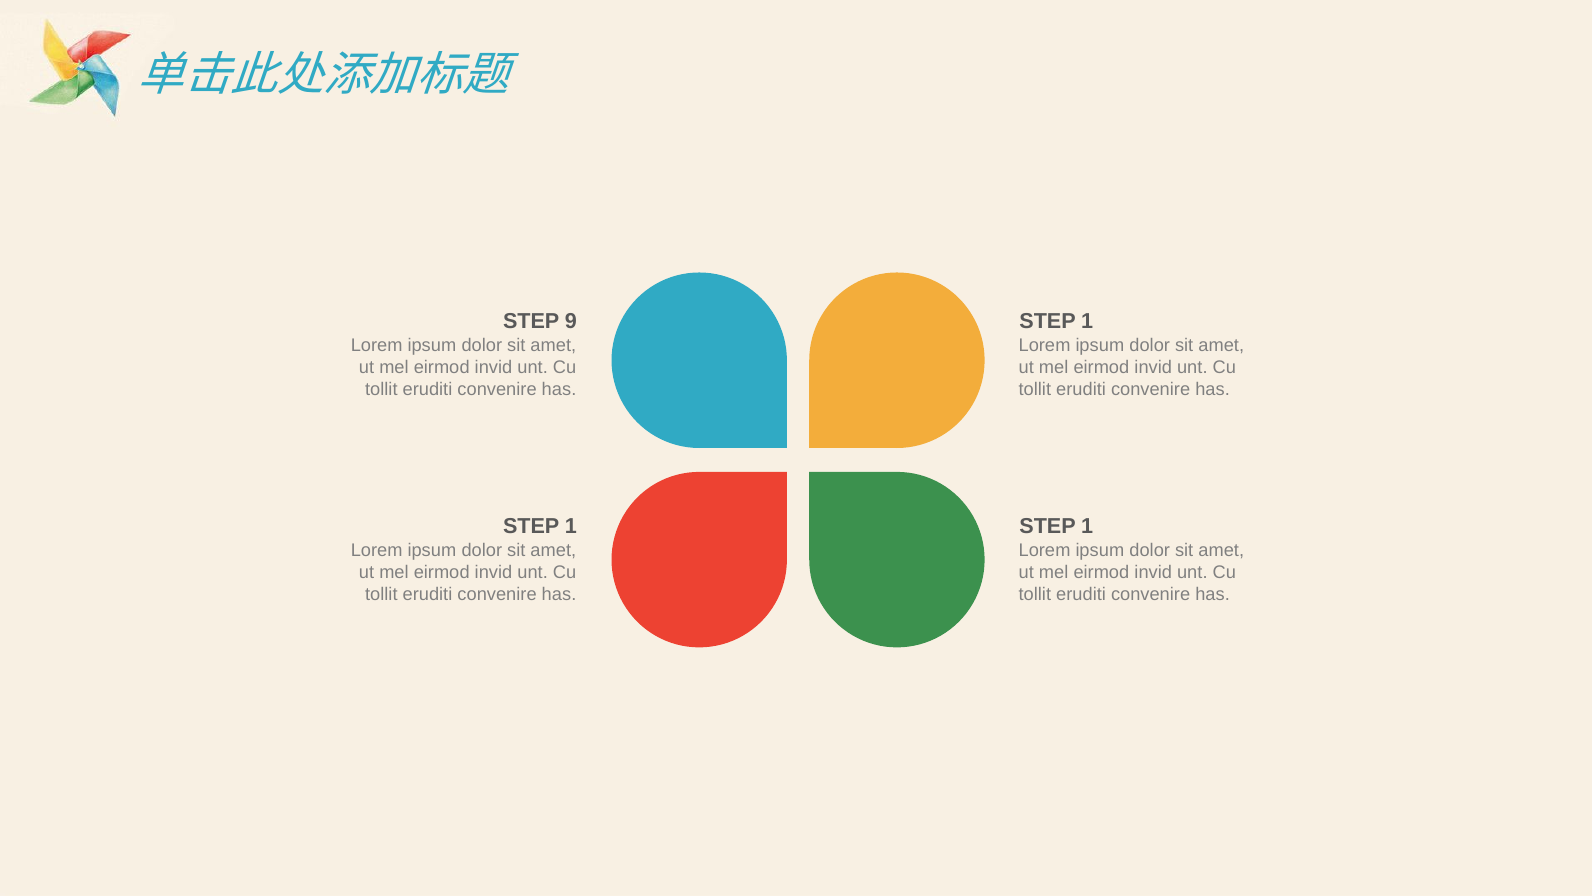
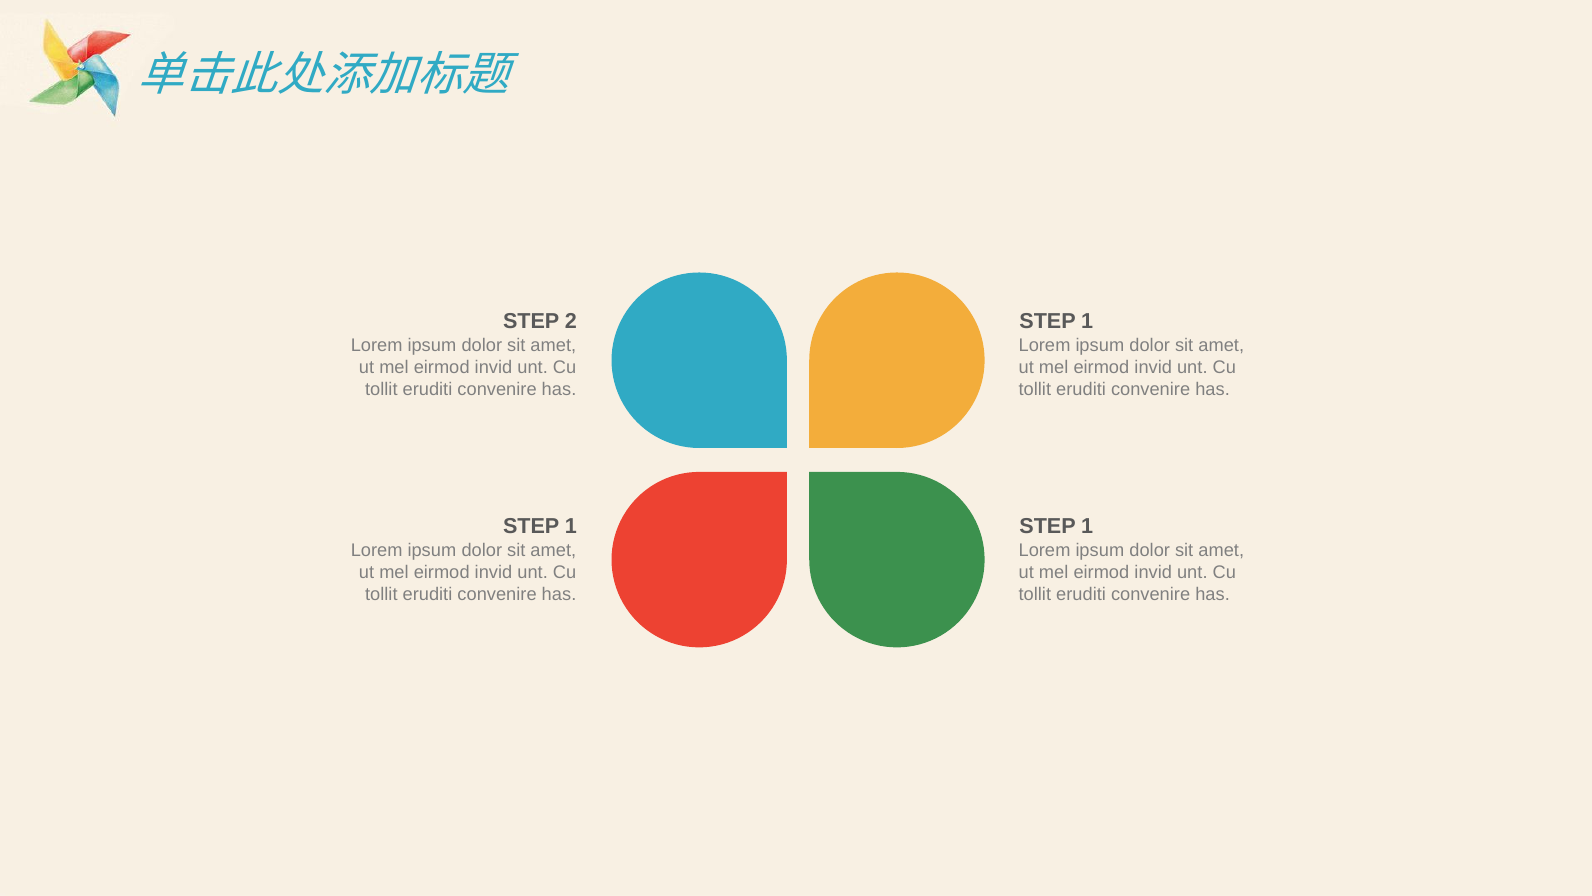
9: 9 -> 2 (571, 321)
